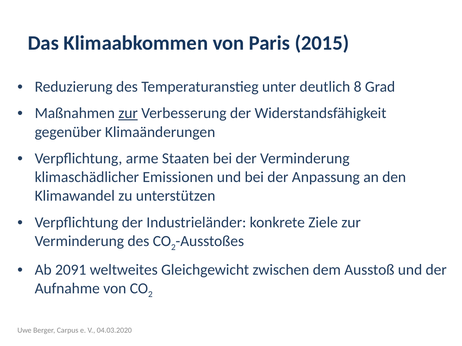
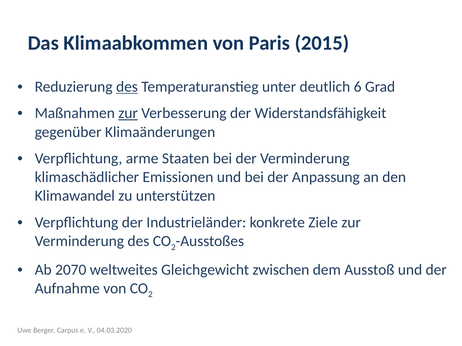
des underline: none -> present (127, 87)
8: 8 -> 6 (358, 87)
2091: 2091 -> 2070 (71, 270)
